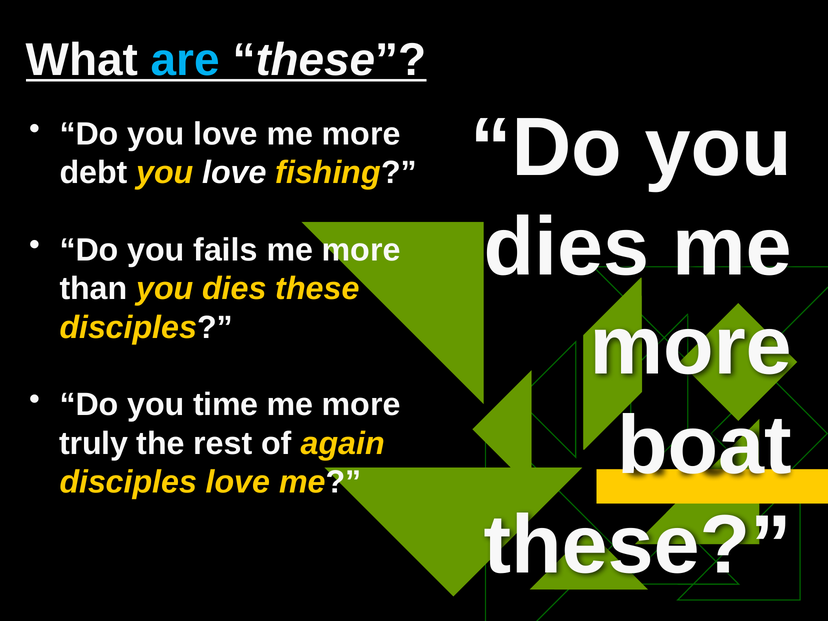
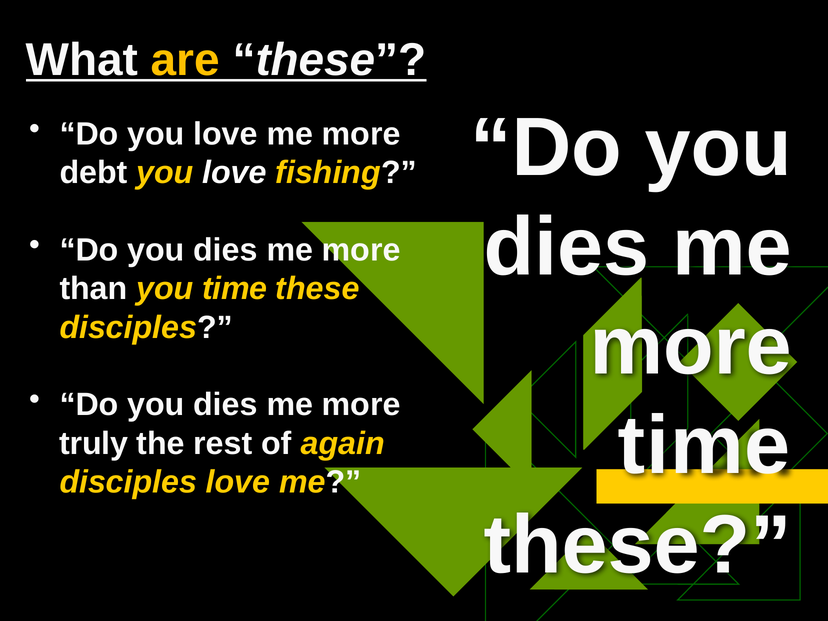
are colour: light blue -> yellow (185, 60)
fails: fails -> dies (226, 250)
than you dies: dies -> time (235, 289)
time: time -> dies (226, 405)
boat: boat -> time (704, 446)
